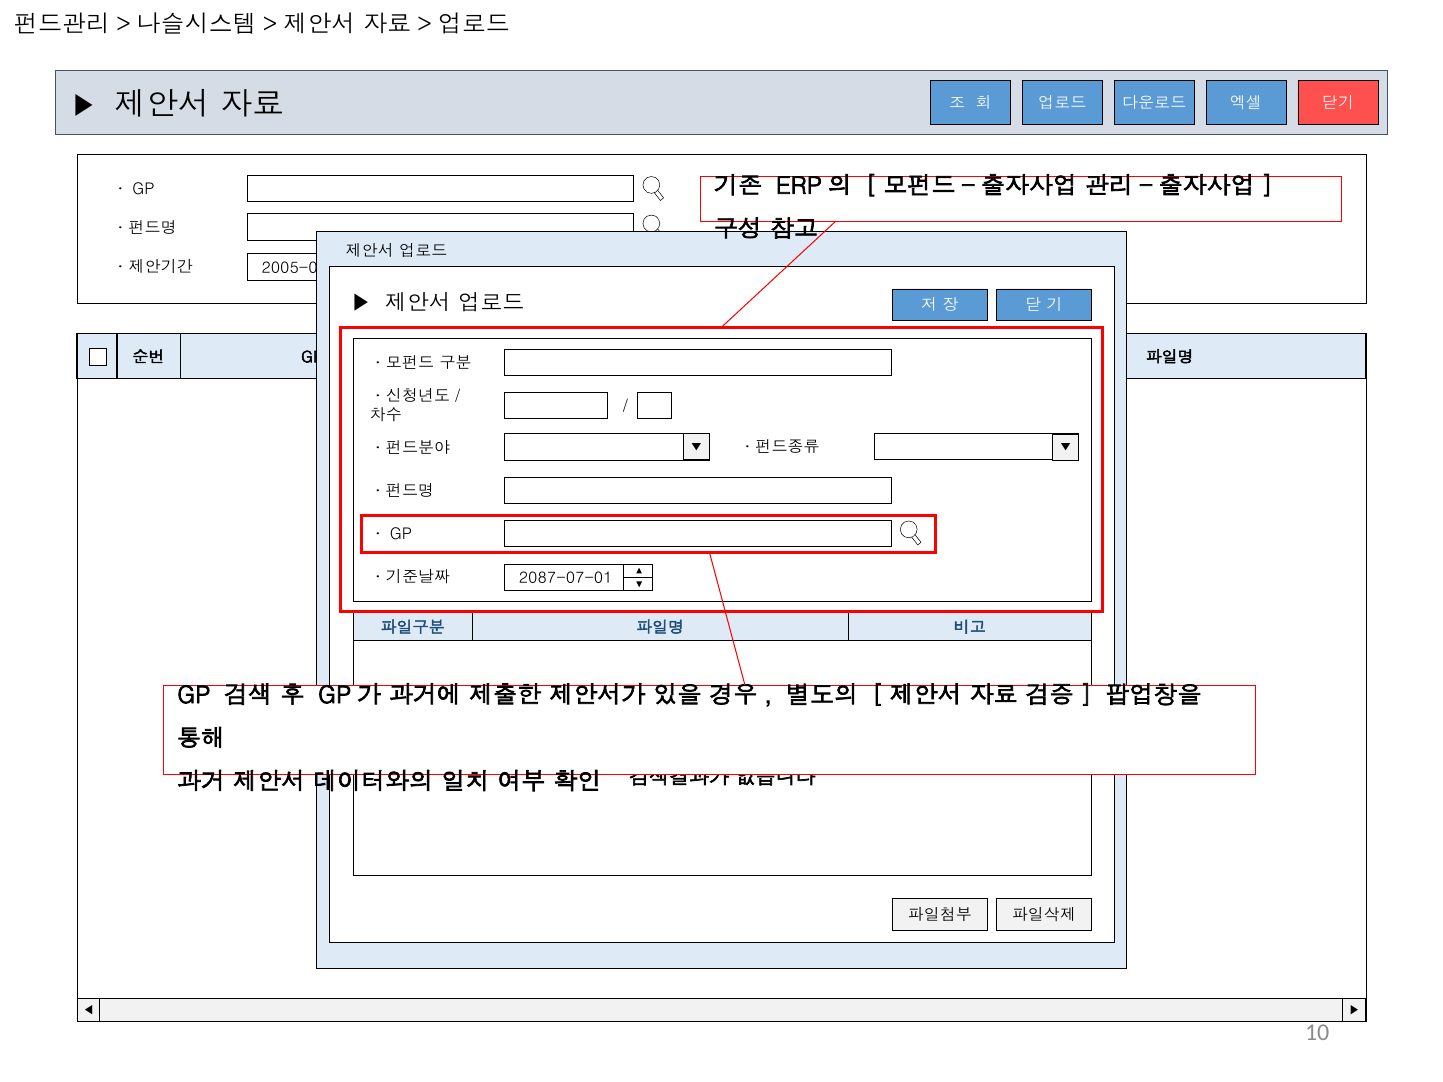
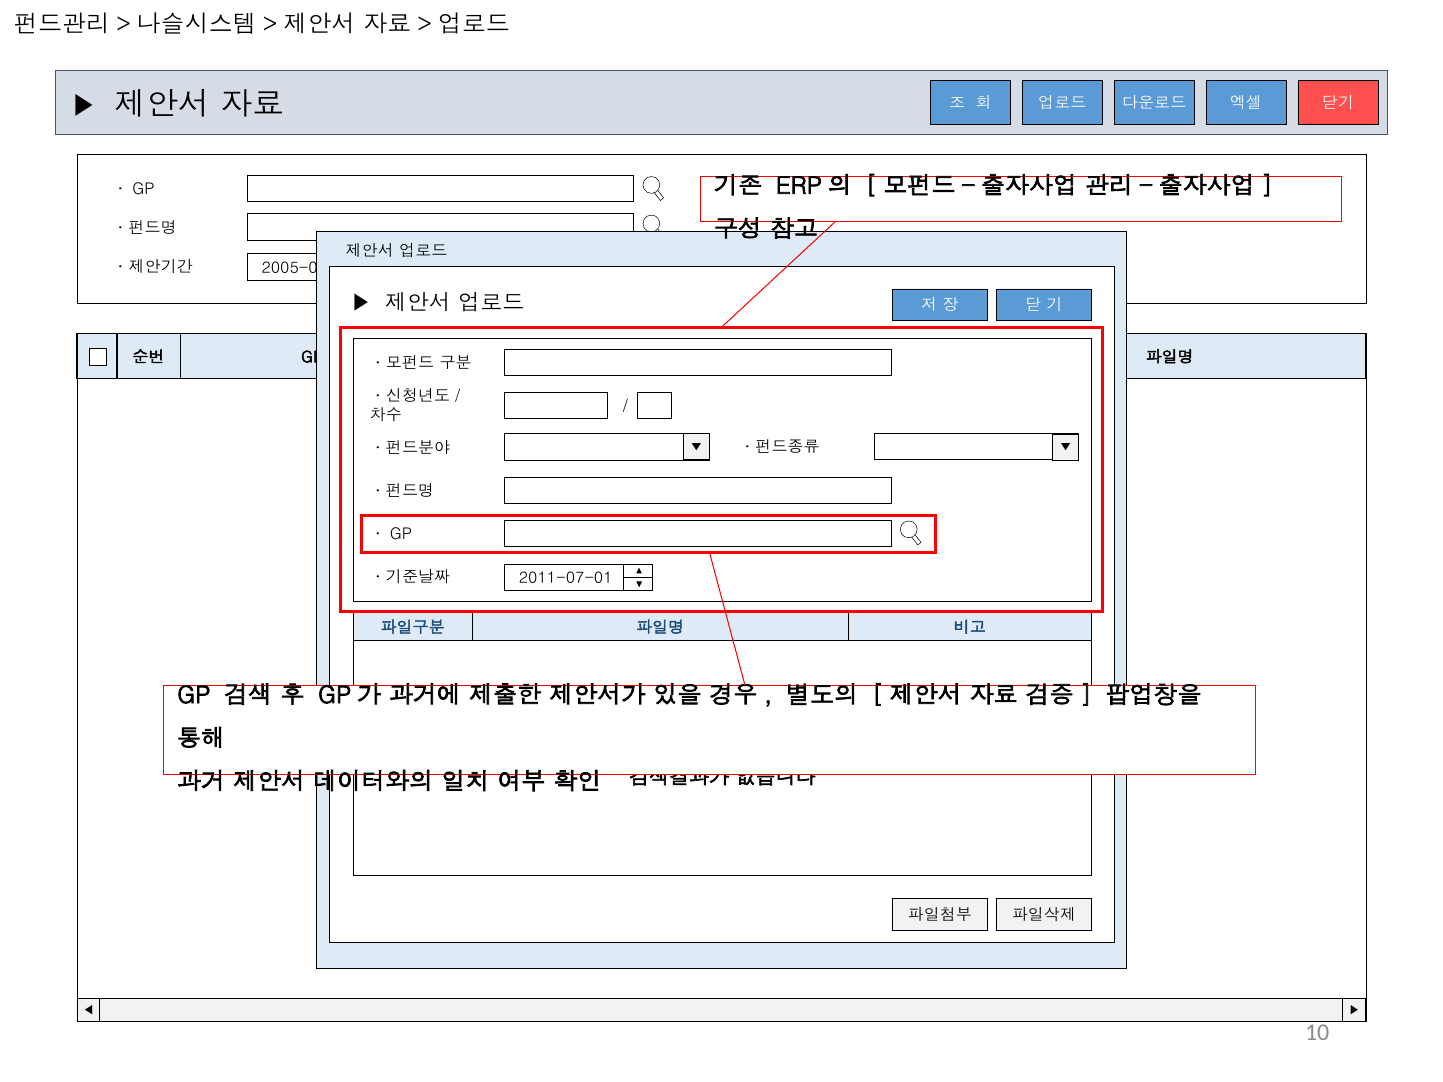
2087-07-01: 2087-07-01 -> 2011-07-01 (566, 578)
